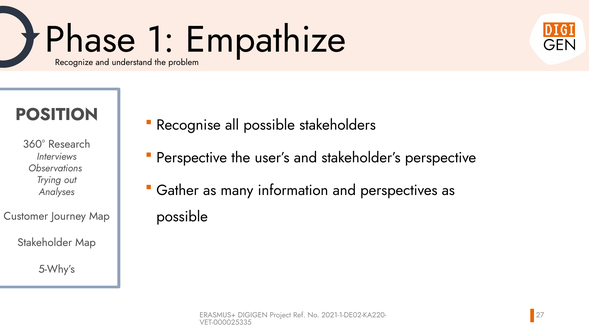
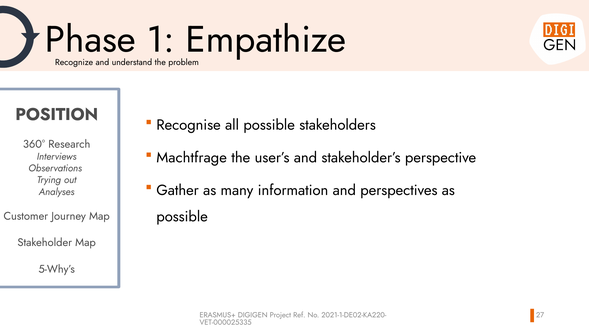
Perspective: Perspective -> Machtfrage (192, 158)
